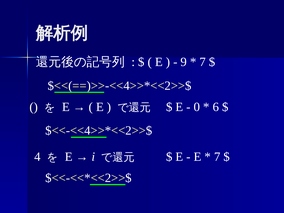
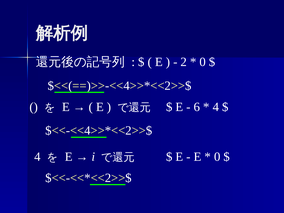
9: 9 -> 2 (184, 62)
7: 7 -> 0 (203, 62)
0: 0 -> 6 (197, 107)
6: 6 -> 4 (216, 107)
7: 7 -> 0 (217, 157)
